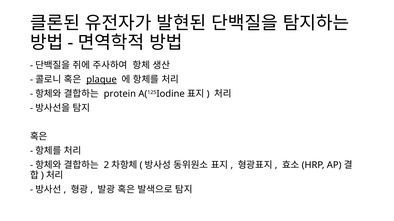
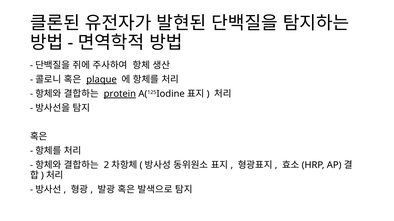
protein underline: none -> present (120, 94)
